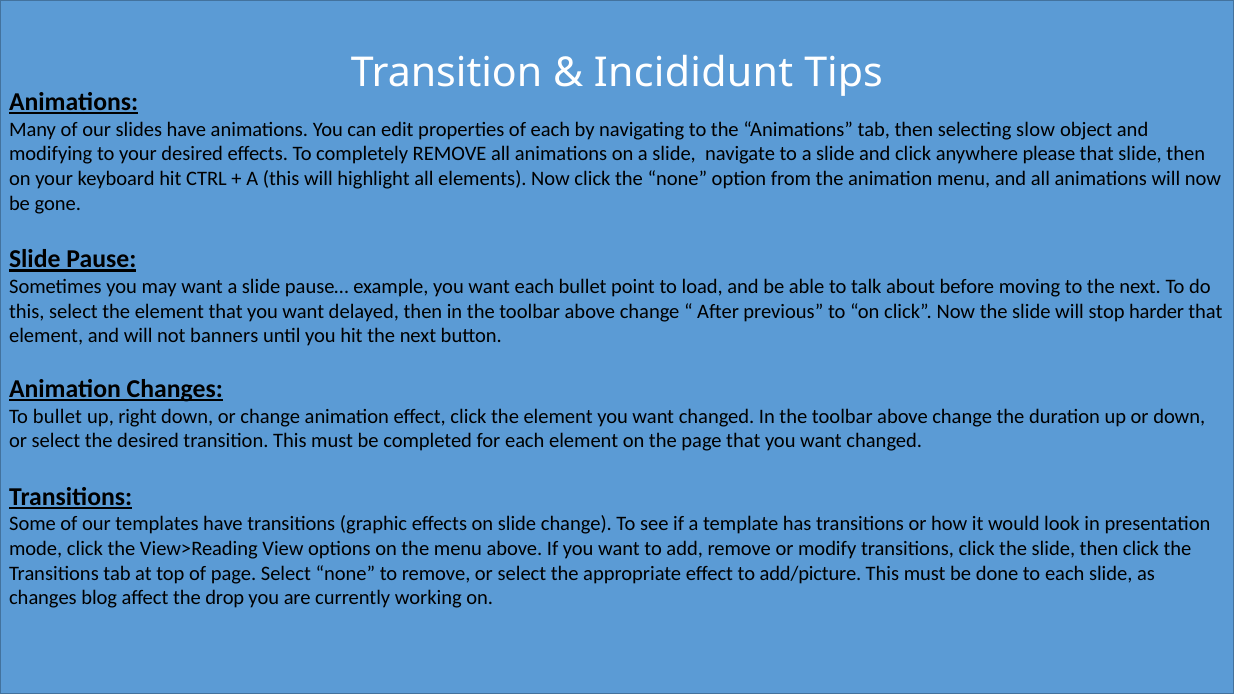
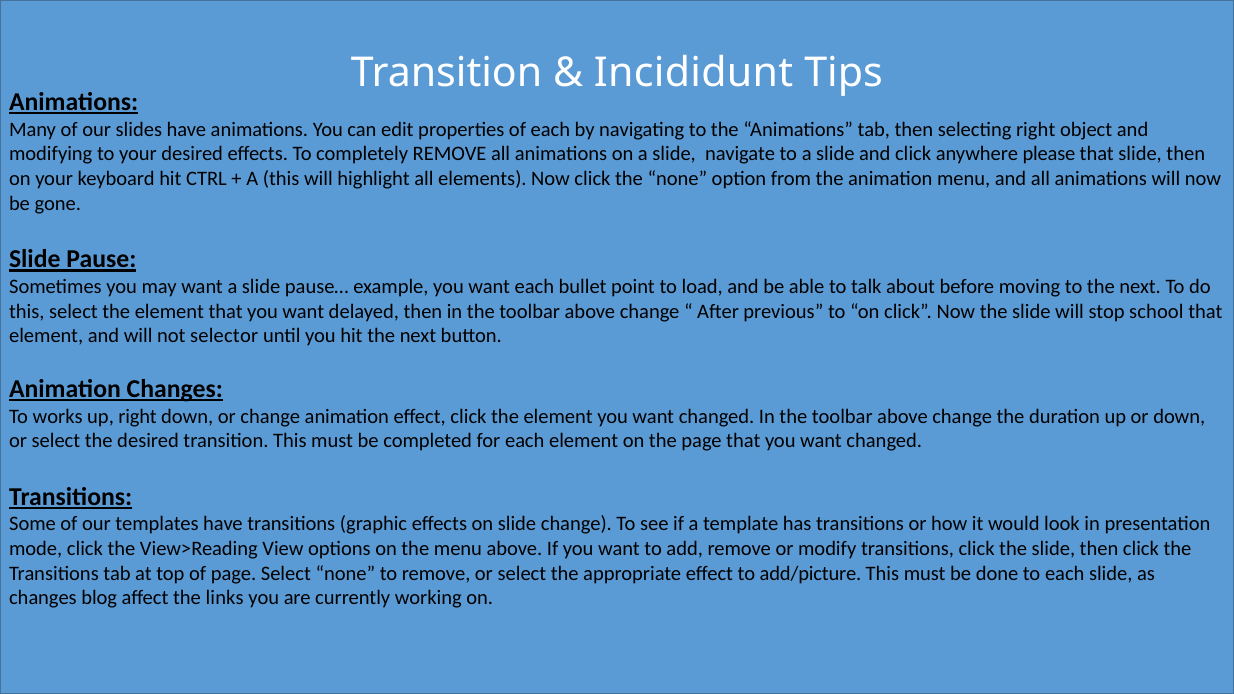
selecting slow: slow -> right (1036, 129)
harder: harder -> school (1156, 311)
banners: banners -> selector (224, 336)
To bullet: bullet -> works (58, 416)
drop: drop -> links (225, 598)
